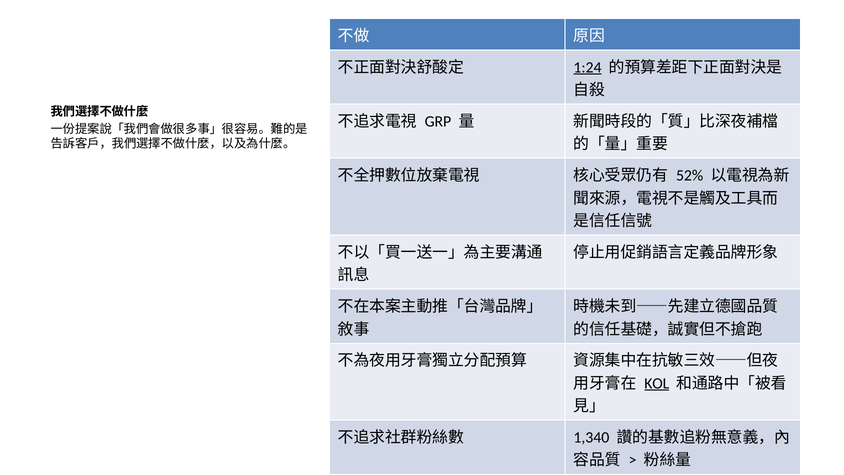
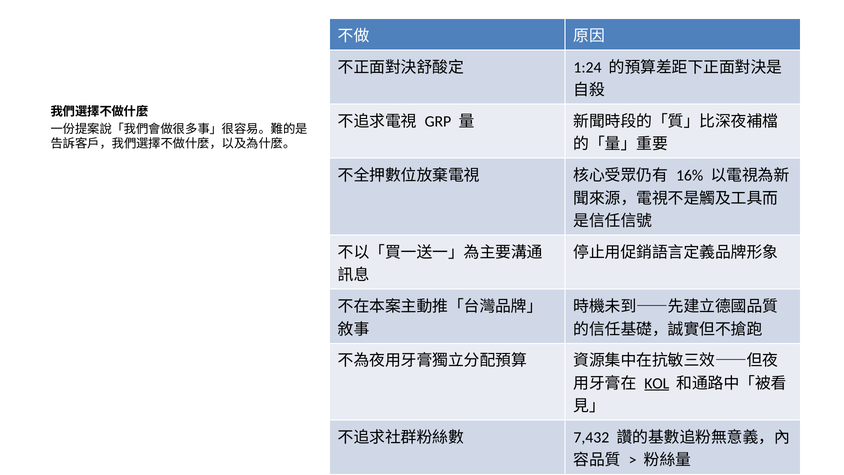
1:24 underline: present -> none (587, 67)
52%: 52% -> 16% (690, 175)
1,340: 1,340 -> 7,432 (591, 437)
